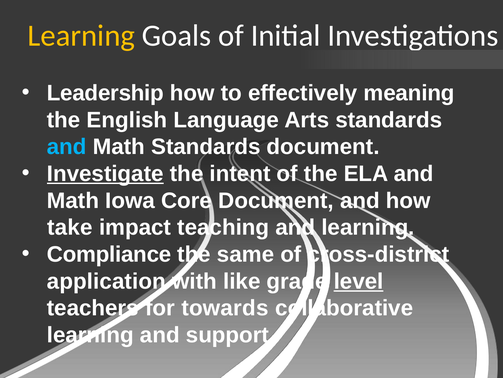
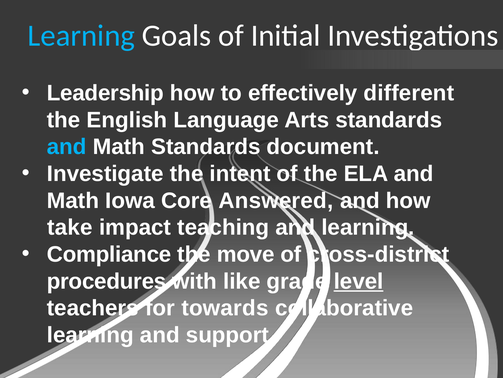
Learning colour: yellow -> light blue (81, 36)
meaning: meaning -> different (409, 93)
Investigate underline: present -> none (105, 173)
Core Document: Document -> Answered (276, 200)
same: same -> move (246, 254)
application: application -> procedures (107, 281)
